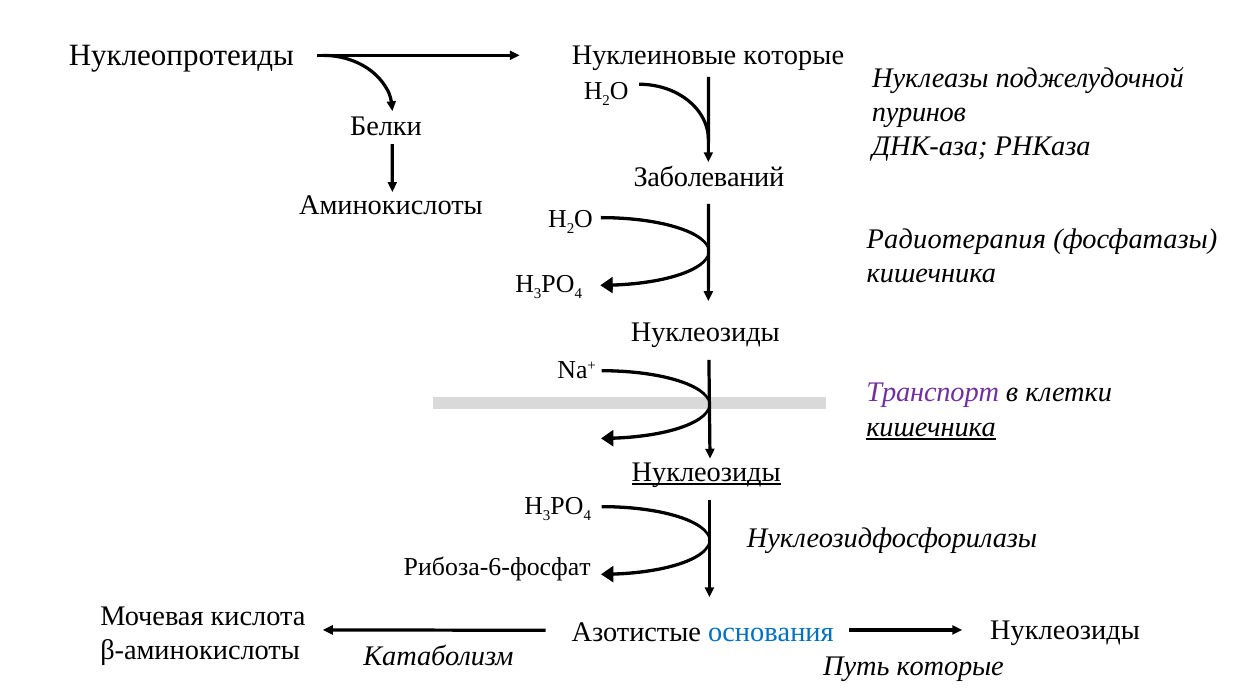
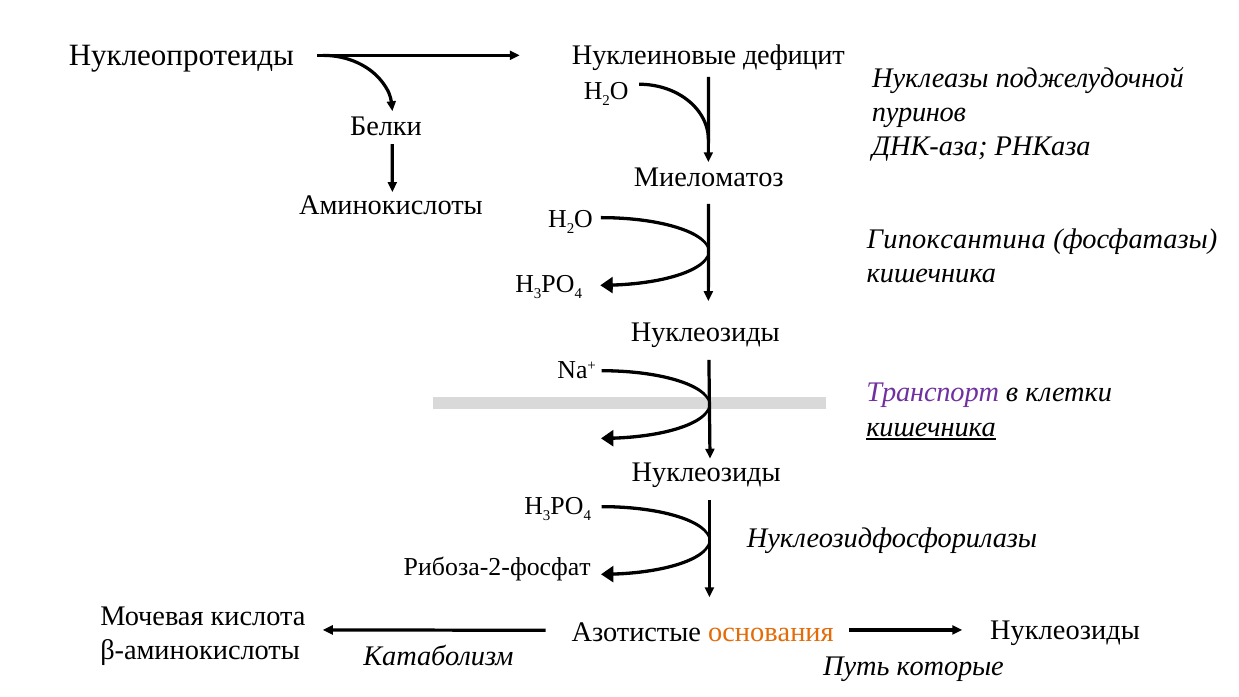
Нуклеиновые которые: которые -> дефицит (794, 55)
Заболеваний: Заболеваний -> Миеломатоз (709, 177)
Радиотерапия: Радиотерапия -> Гипоксантина (956, 239)
Нуклеозиды underline: present -> none (706, 472)
Рибоза-6-фосфат: Рибоза-6-фосфат -> Рибоза-2-фосфат (497, 567)
основания colour: blue -> orange (771, 632)
